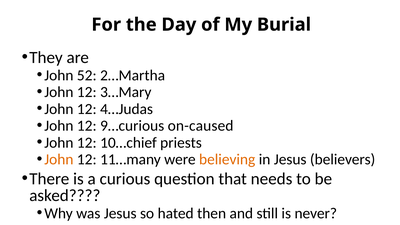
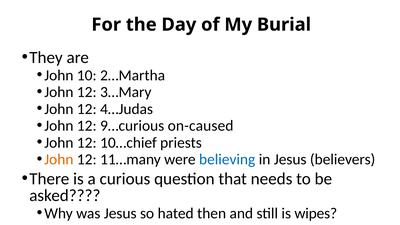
52: 52 -> 10 (87, 75)
believing colour: orange -> blue (227, 160)
never: never -> wipes (316, 213)
